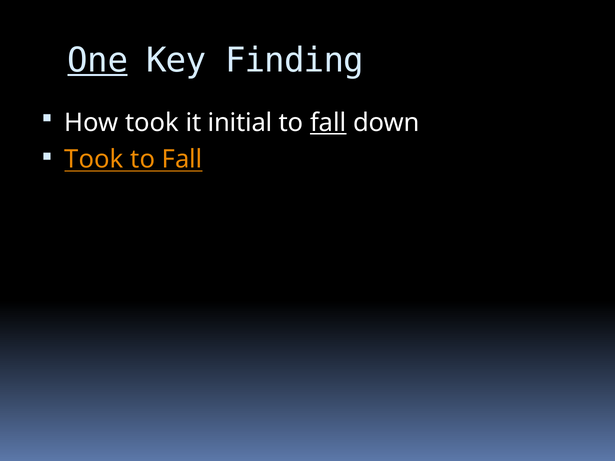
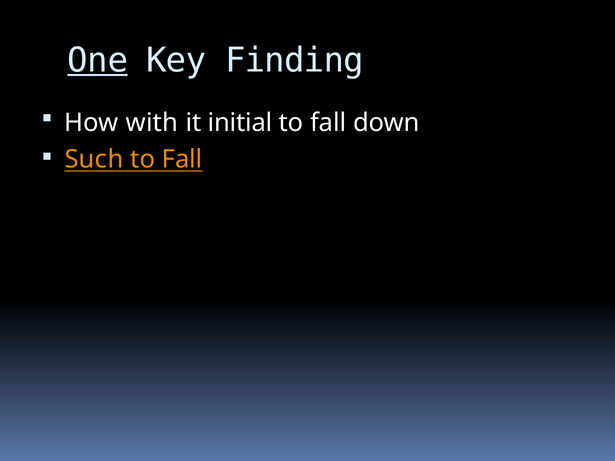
How took: took -> with (152, 123)
fall underline: present -> none (328, 123)
Took: Took -> Such (94, 159)
